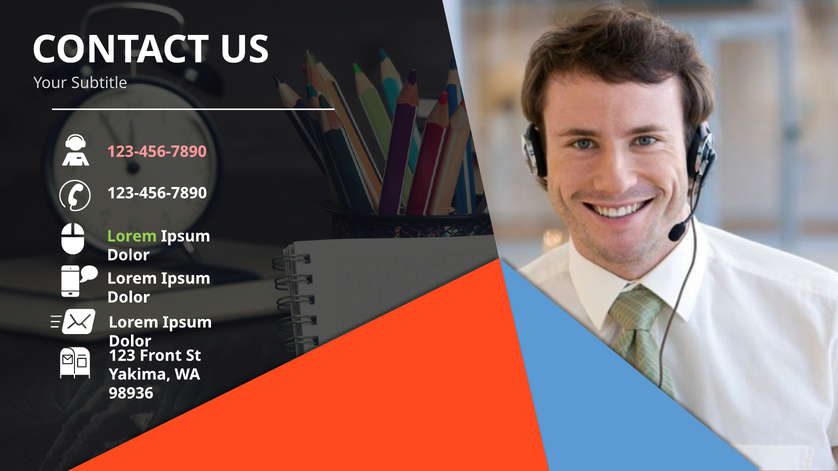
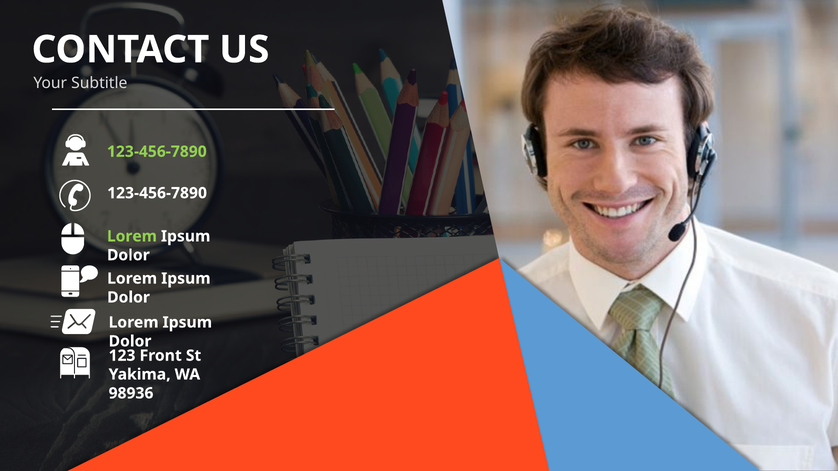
123-456-7890 colour: pink -> light green (157, 152)
